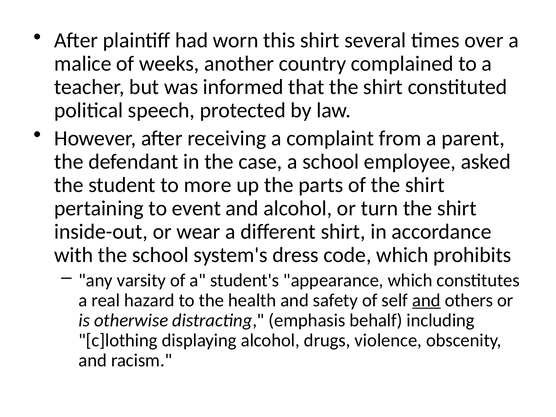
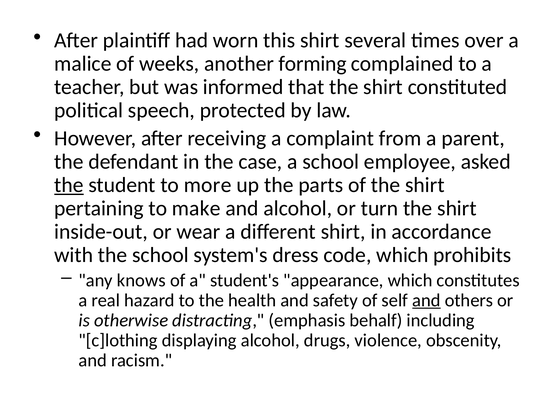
country: country -> forming (313, 64)
the underline: none -> present (69, 185)
event: event -> make (196, 208)
varsity: varsity -> knows (141, 280)
